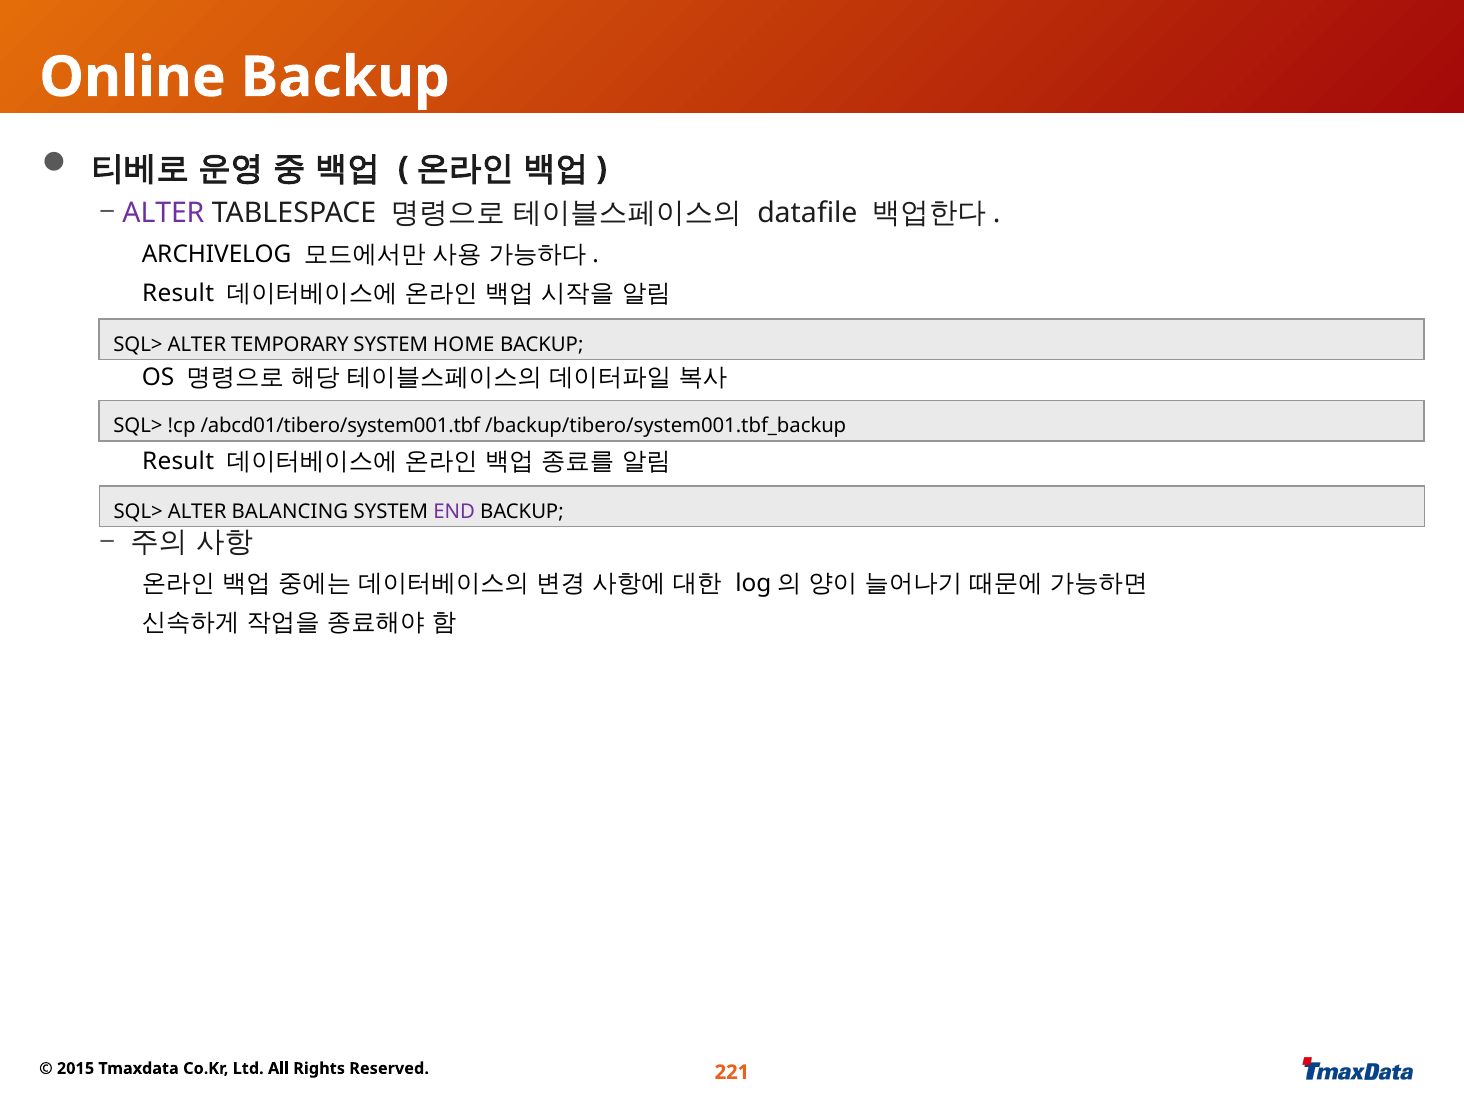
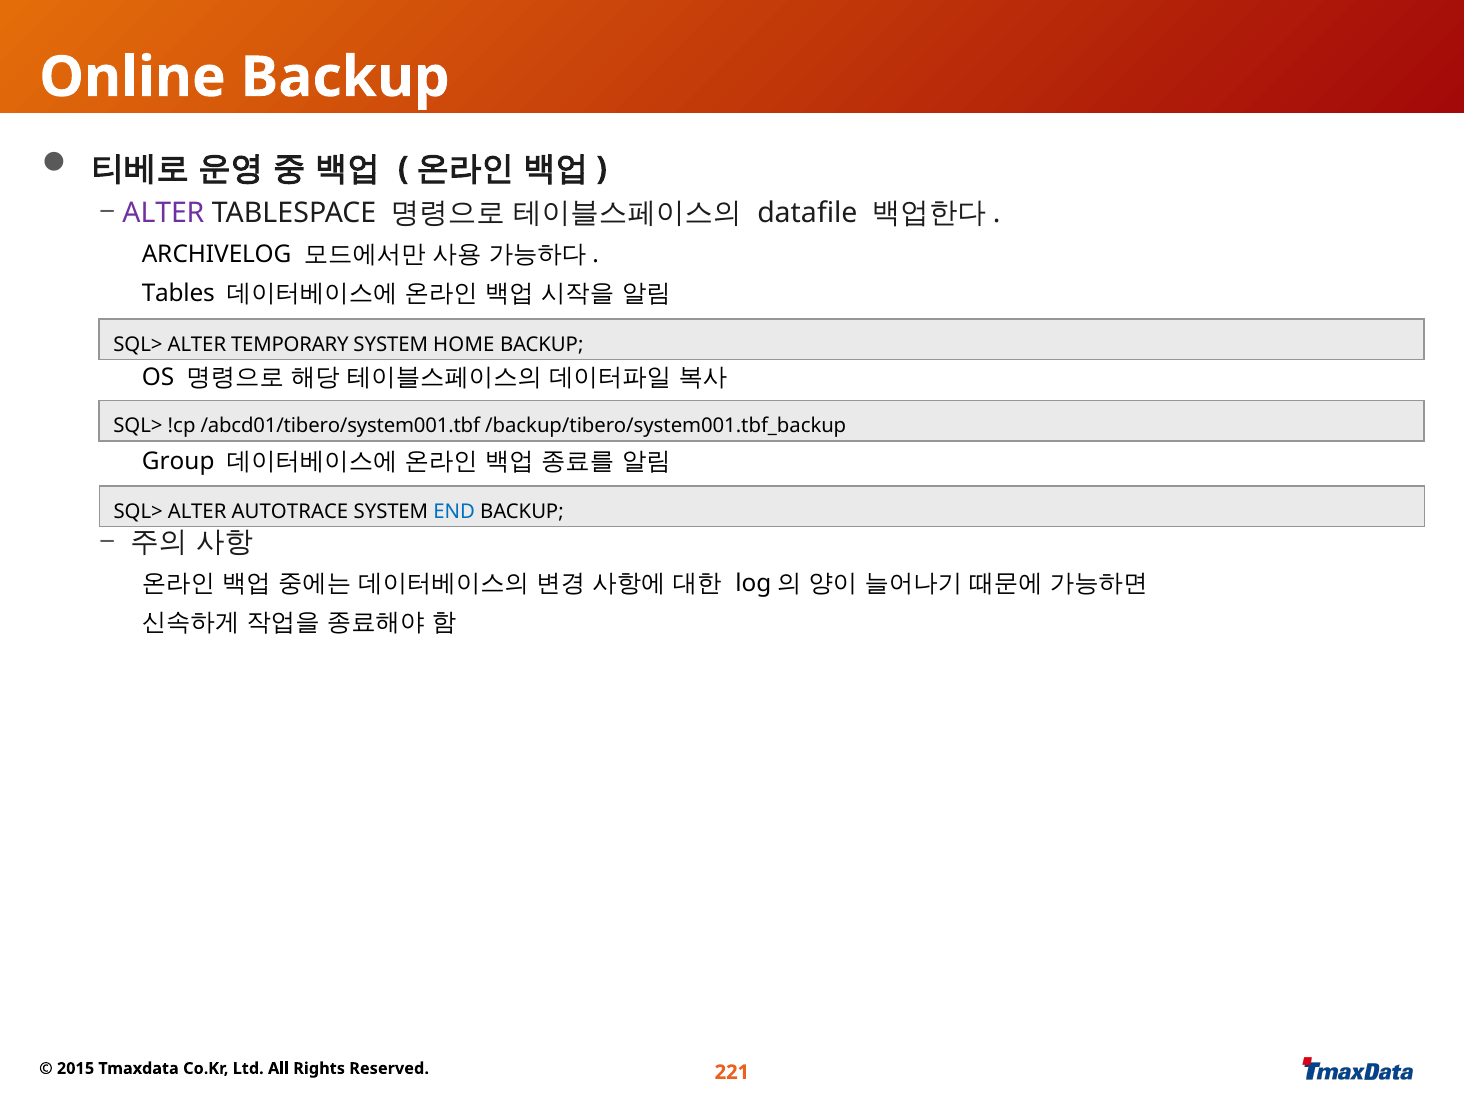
Result: Result -> Tables (178, 293)
Result: Result -> Group (178, 461)
BALANCING: BALANCING -> AUTOTRACE (290, 512)
END colour: purple -> blue (454, 512)
